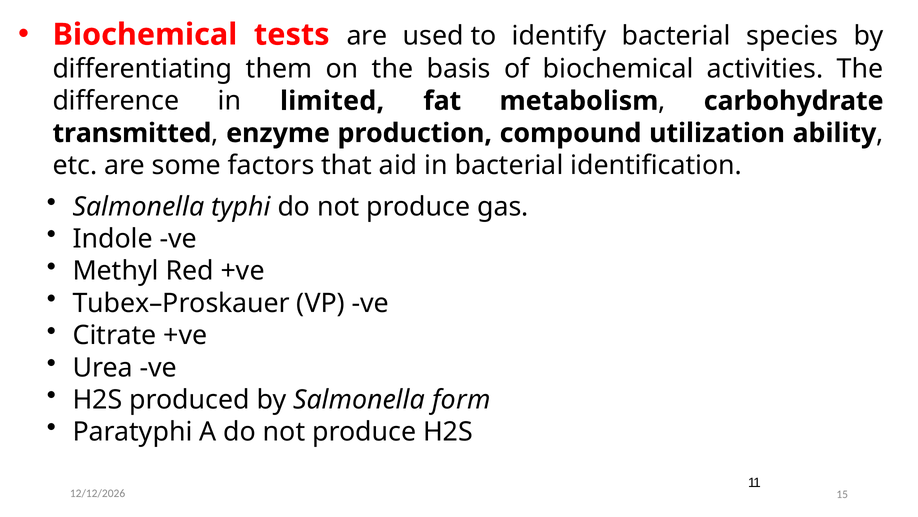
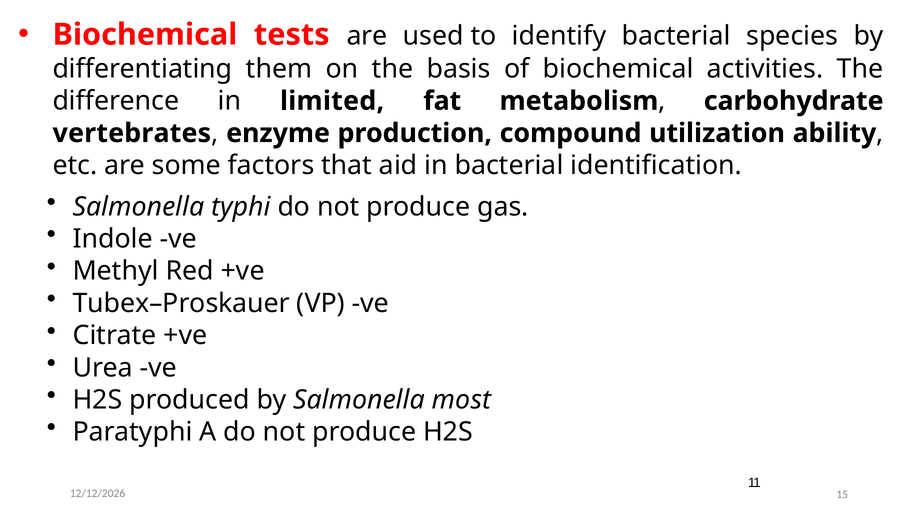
transmitted: transmitted -> vertebrates (132, 133)
form: form -> most (461, 399)
